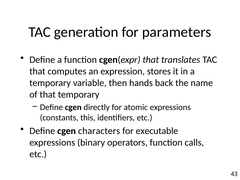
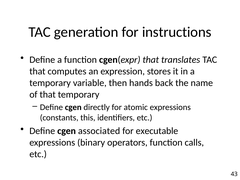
parameters: parameters -> instructions (177, 32)
characters: characters -> associated (99, 131)
